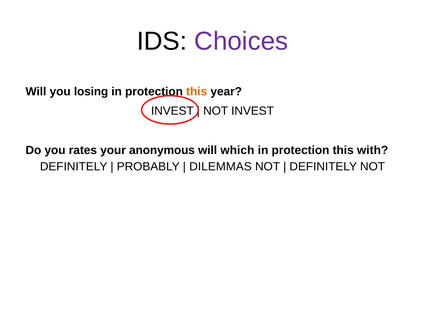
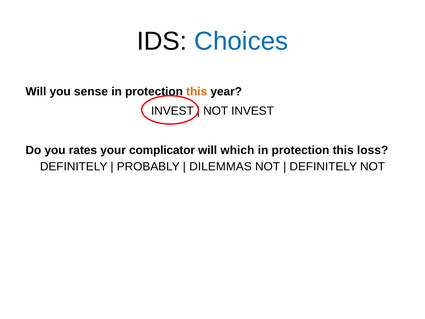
Choices colour: purple -> blue (241, 41)
losing: losing -> sense (91, 91)
anonymous: anonymous -> complicator (162, 150)
with: with -> loss (373, 150)
